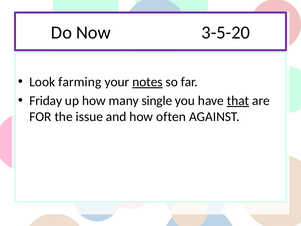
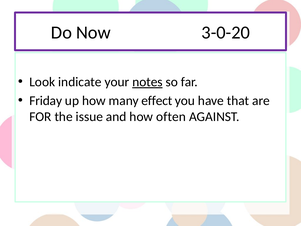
3-5-20: 3-5-20 -> 3-0-20 (226, 33)
farming: farming -> indicate (80, 82)
single: single -> effect (157, 101)
that underline: present -> none (238, 101)
